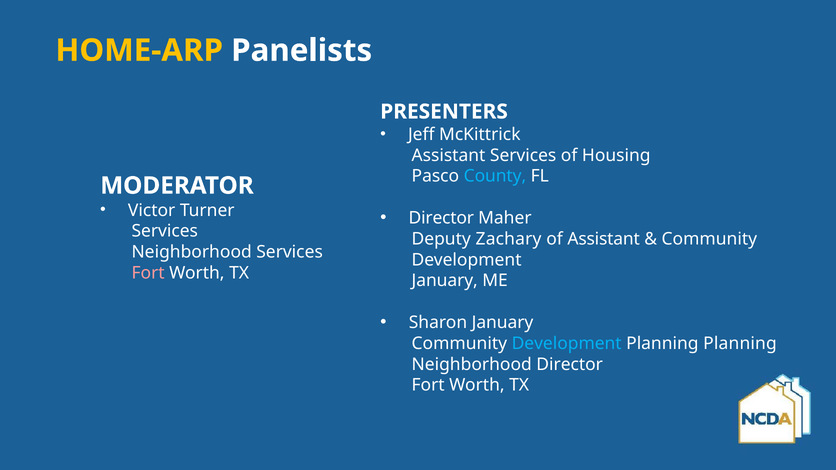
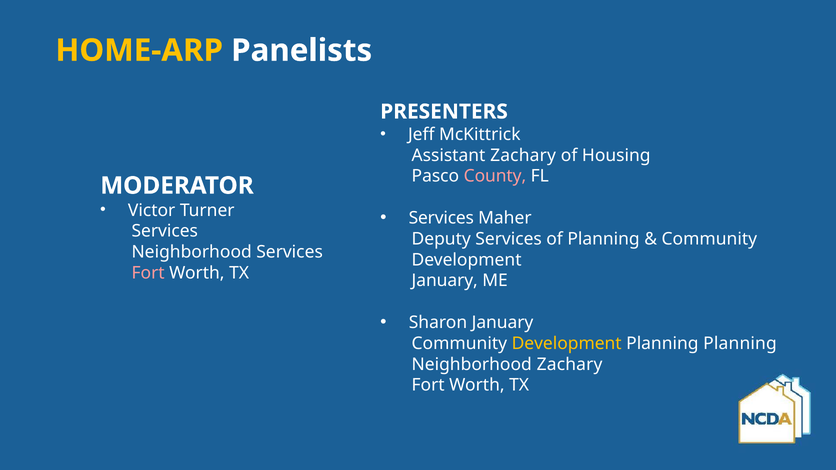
Assistant Services: Services -> Zachary (523, 155)
County colour: light blue -> pink (495, 176)
Director: Director -> Services (441, 218)
Deputy Zachary: Zachary -> Services (509, 239)
of Assistant: Assistant -> Planning (604, 239)
Development colour: light blue -> yellow (567, 344)
Neighborhood Director: Director -> Zachary (570, 364)
